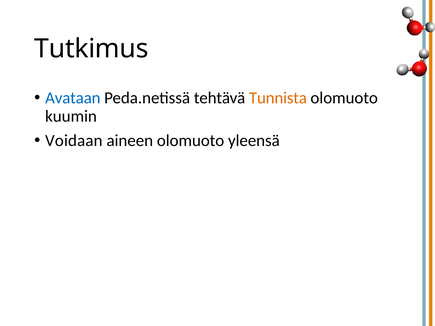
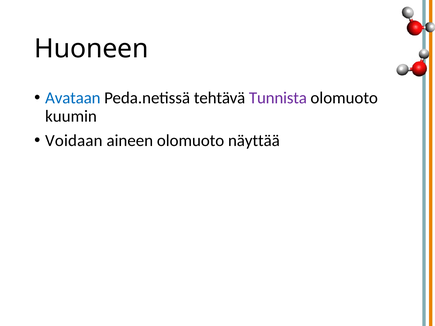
Tutkimus: Tutkimus -> Huoneen (91, 49)
Tunnista colour: orange -> purple (278, 98)
yleensä: yleensä -> näyttää (254, 141)
